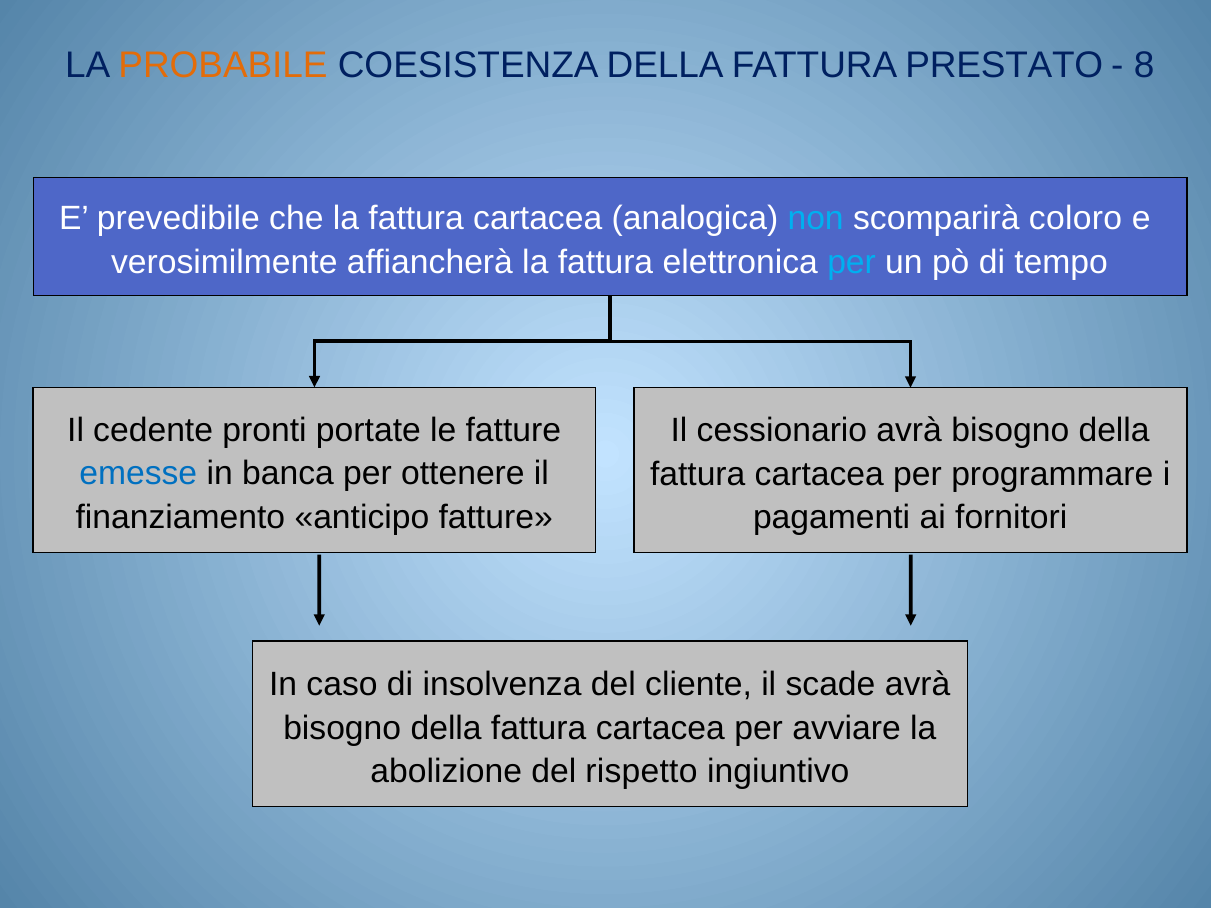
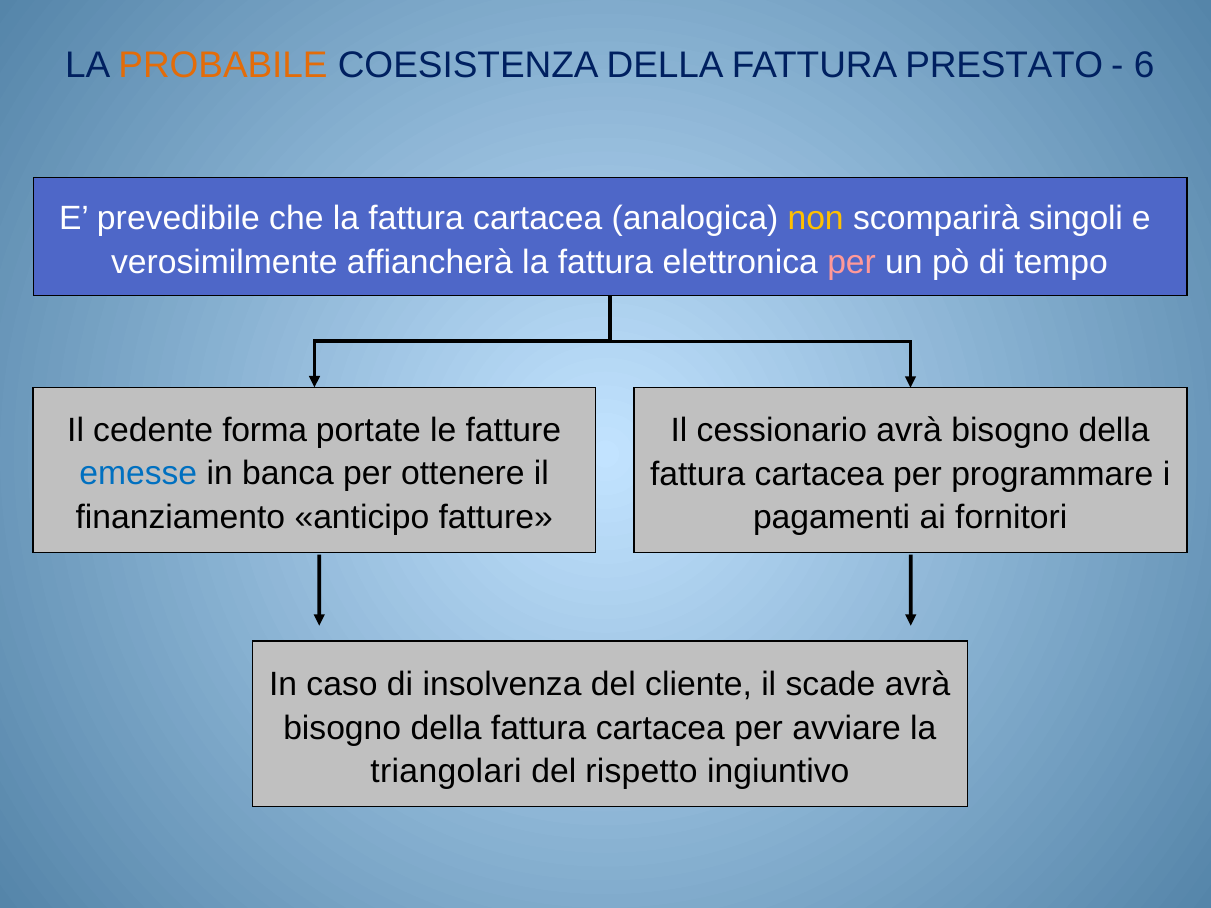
8: 8 -> 6 (1144, 66)
non colour: light blue -> yellow (816, 219)
coloro: coloro -> singoli (1076, 219)
per colour: light blue -> pink (852, 262)
pronti: pronti -> forma (265, 430)
abolizione: abolizione -> triangolari (446, 772)
